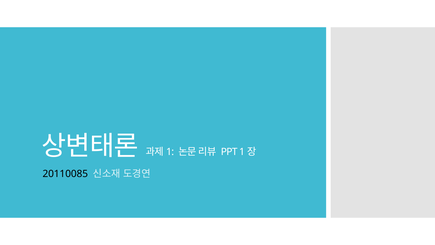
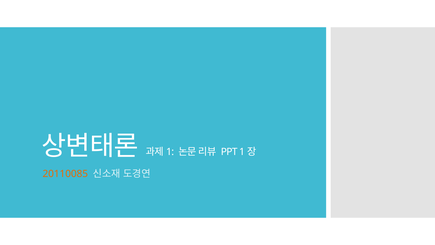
20110085 colour: black -> orange (65, 174)
